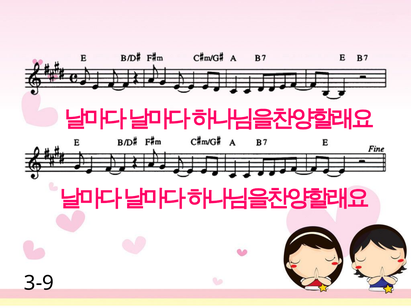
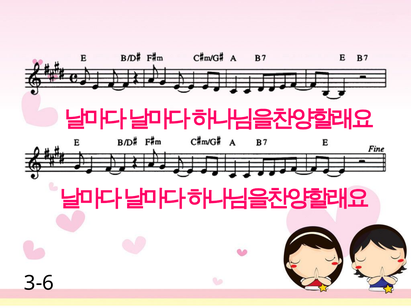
3-9: 3-9 -> 3-6 (39, 283)
